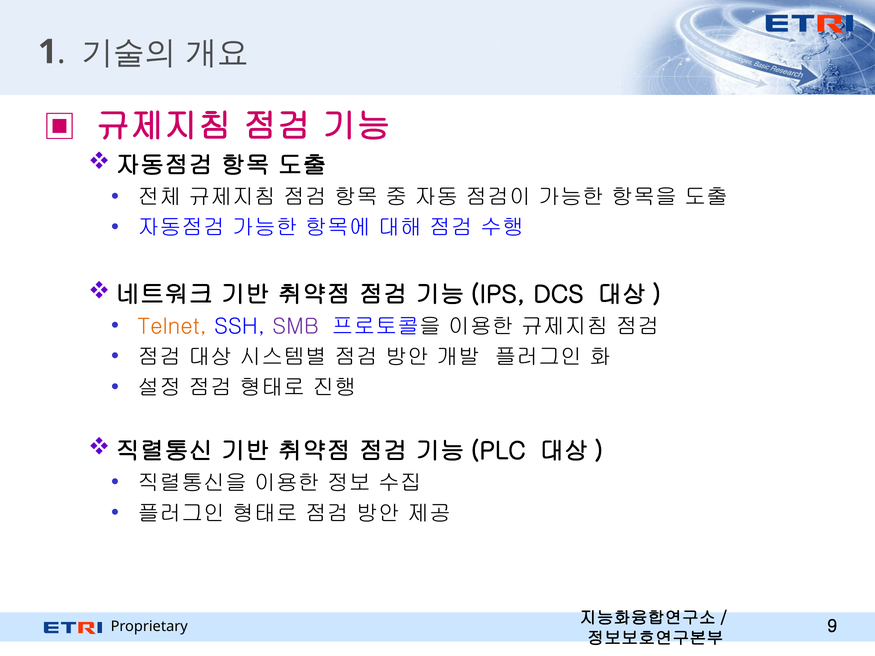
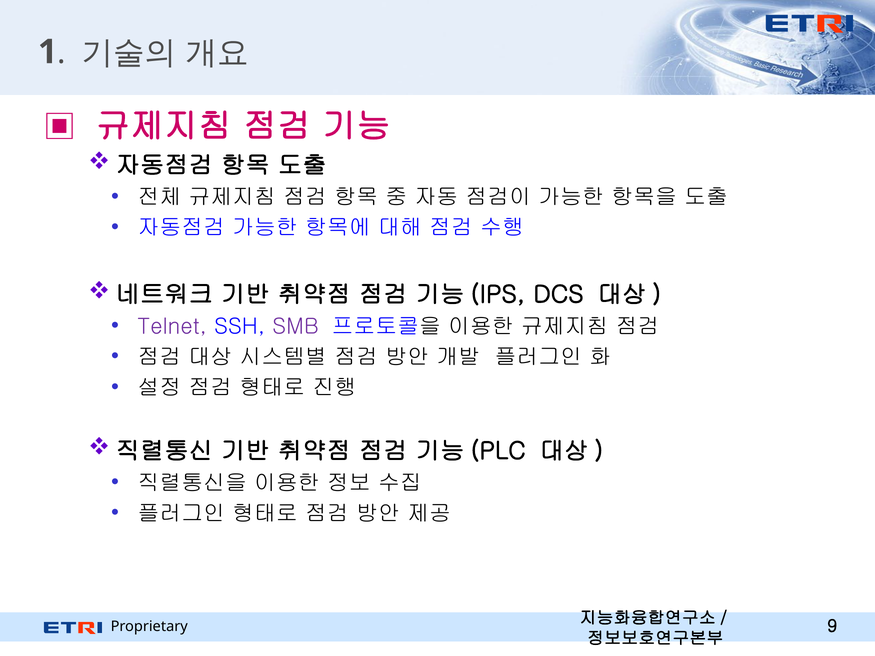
Telnet colour: orange -> purple (172, 326)
